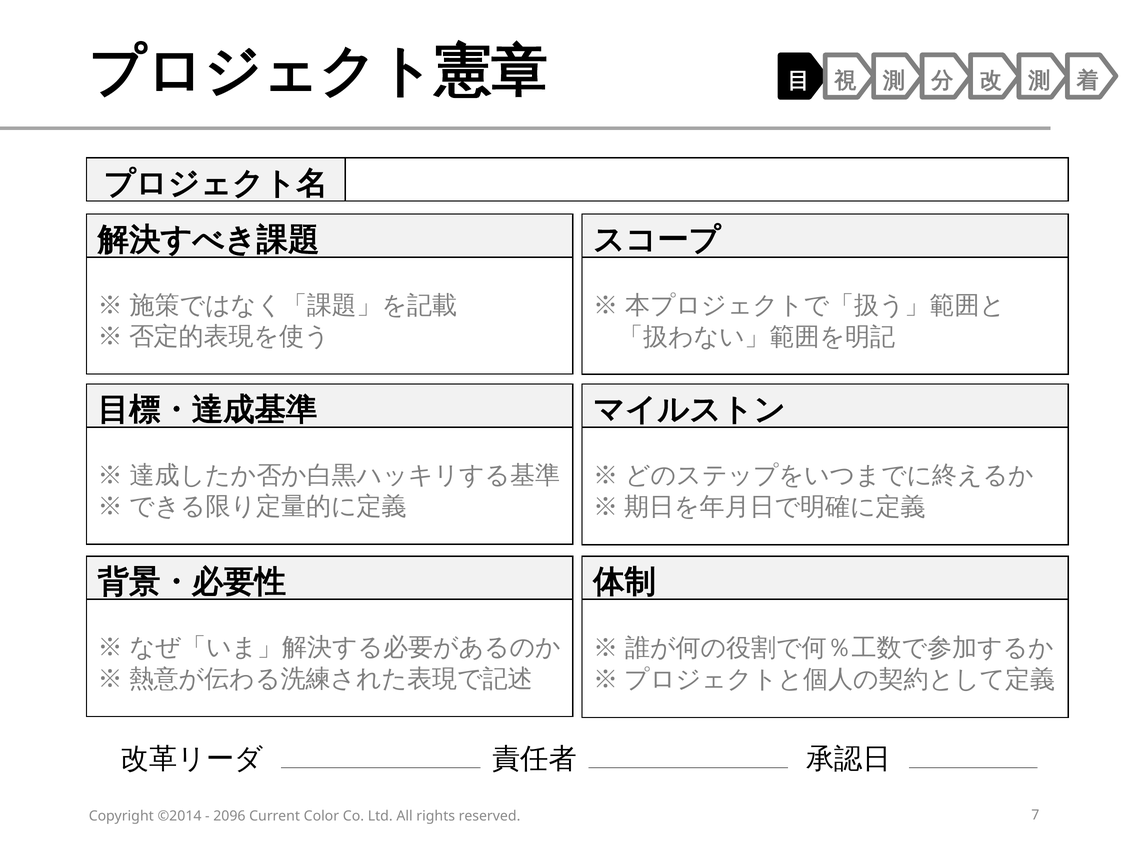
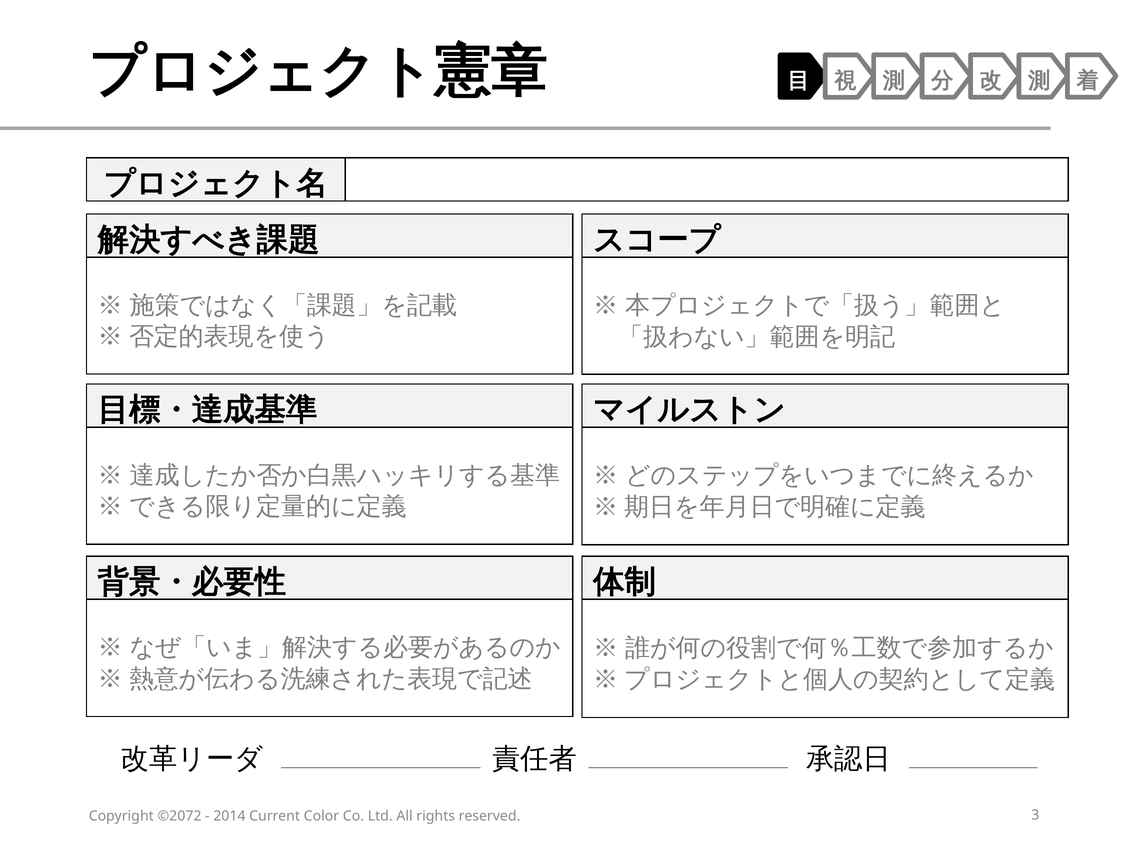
©2014: ©2014 -> ©2072 (180, 816)
2096: 2096 -> 2014 (229, 816)
7: 7 -> 3 (1035, 815)
